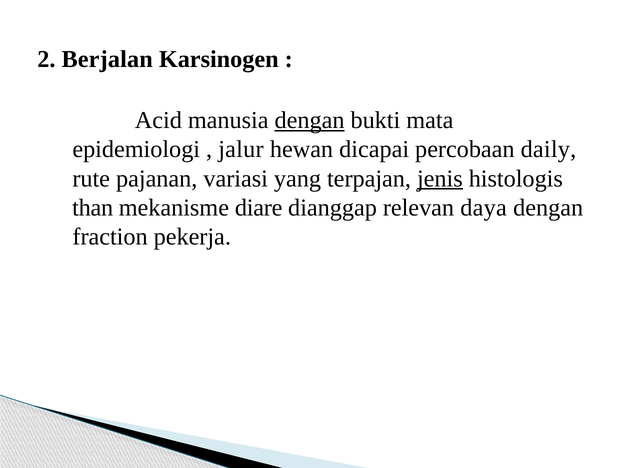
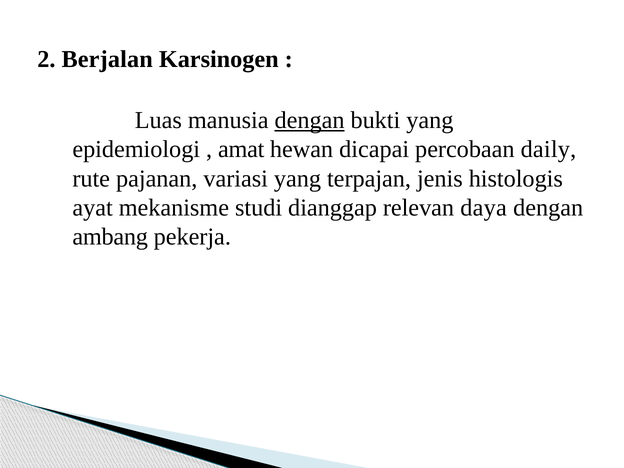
Acid: Acid -> Luas (158, 120)
bukti mata: mata -> yang (430, 120)
jalur: jalur -> amat (241, 149)
jenis underline: present -> none (440, 179)
than: than -> ayat (93, 208)
diare: diare -> studi (259, 208)
fraction: fraction -> ambang (110, 237)
